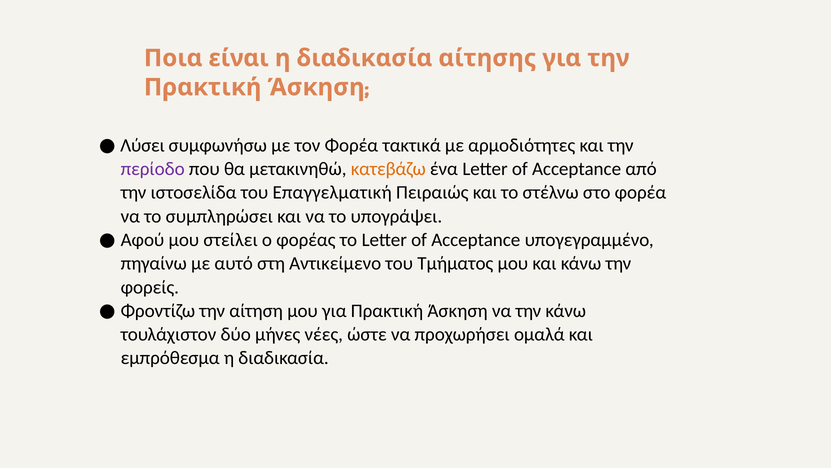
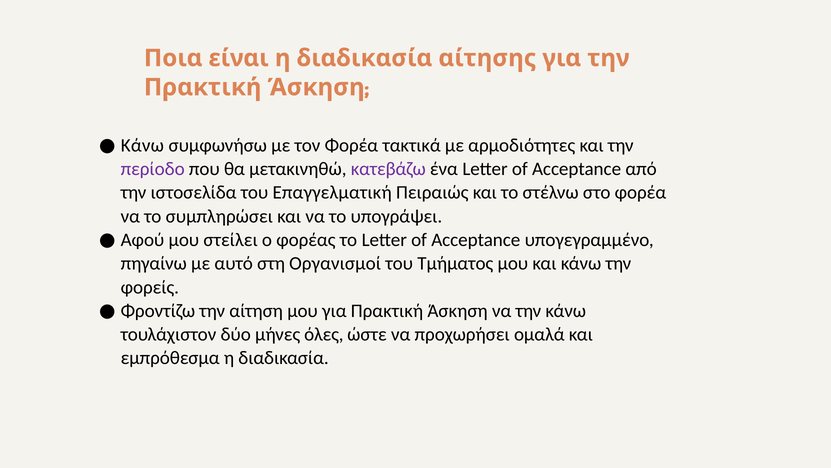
Λύσει: Λύσει -> Κάνω (142, 145)
κατεβάζω colour: orange -> purple (388, 169)
Αντικείμενο: Αντικείμενο -> Οργανισμοί (335, 263)
νέες: νέες -> όλες (324, 334)
